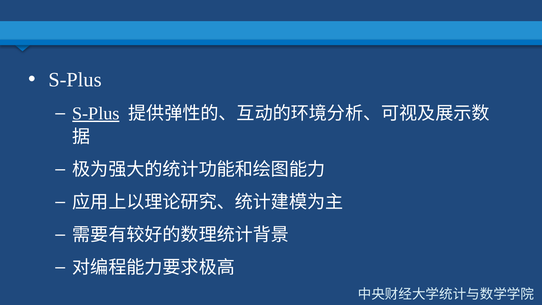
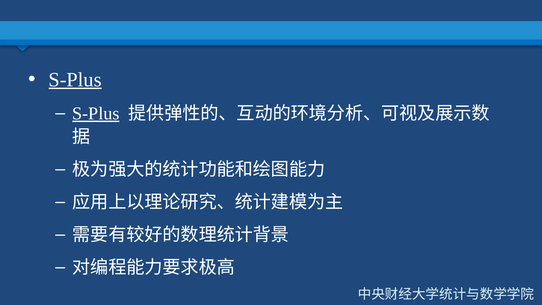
S-Plus underline: none -> present (75, 80)
